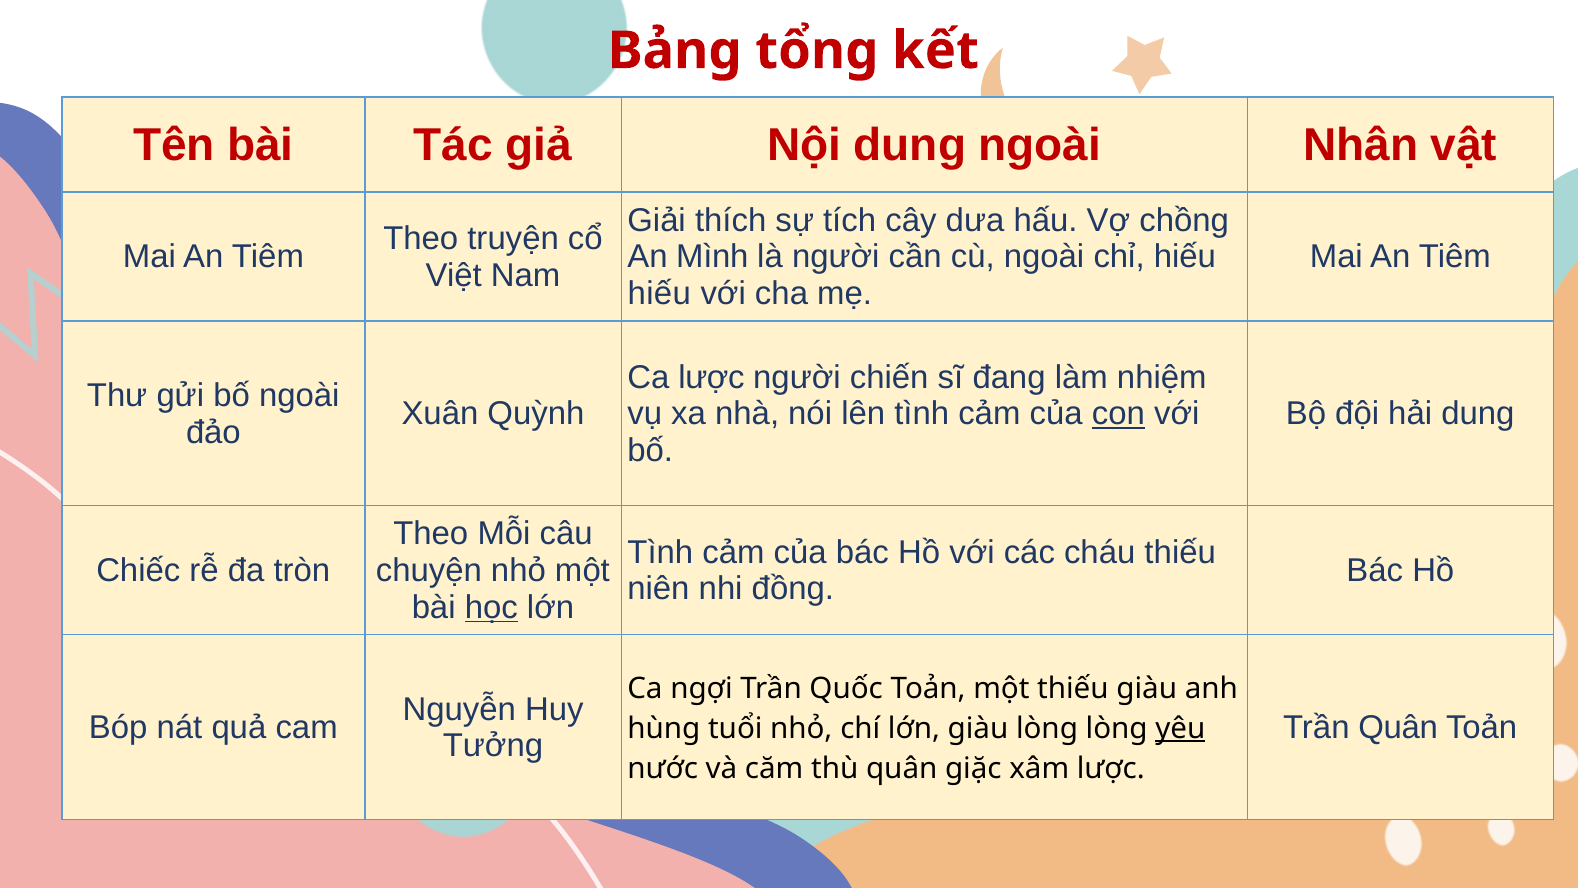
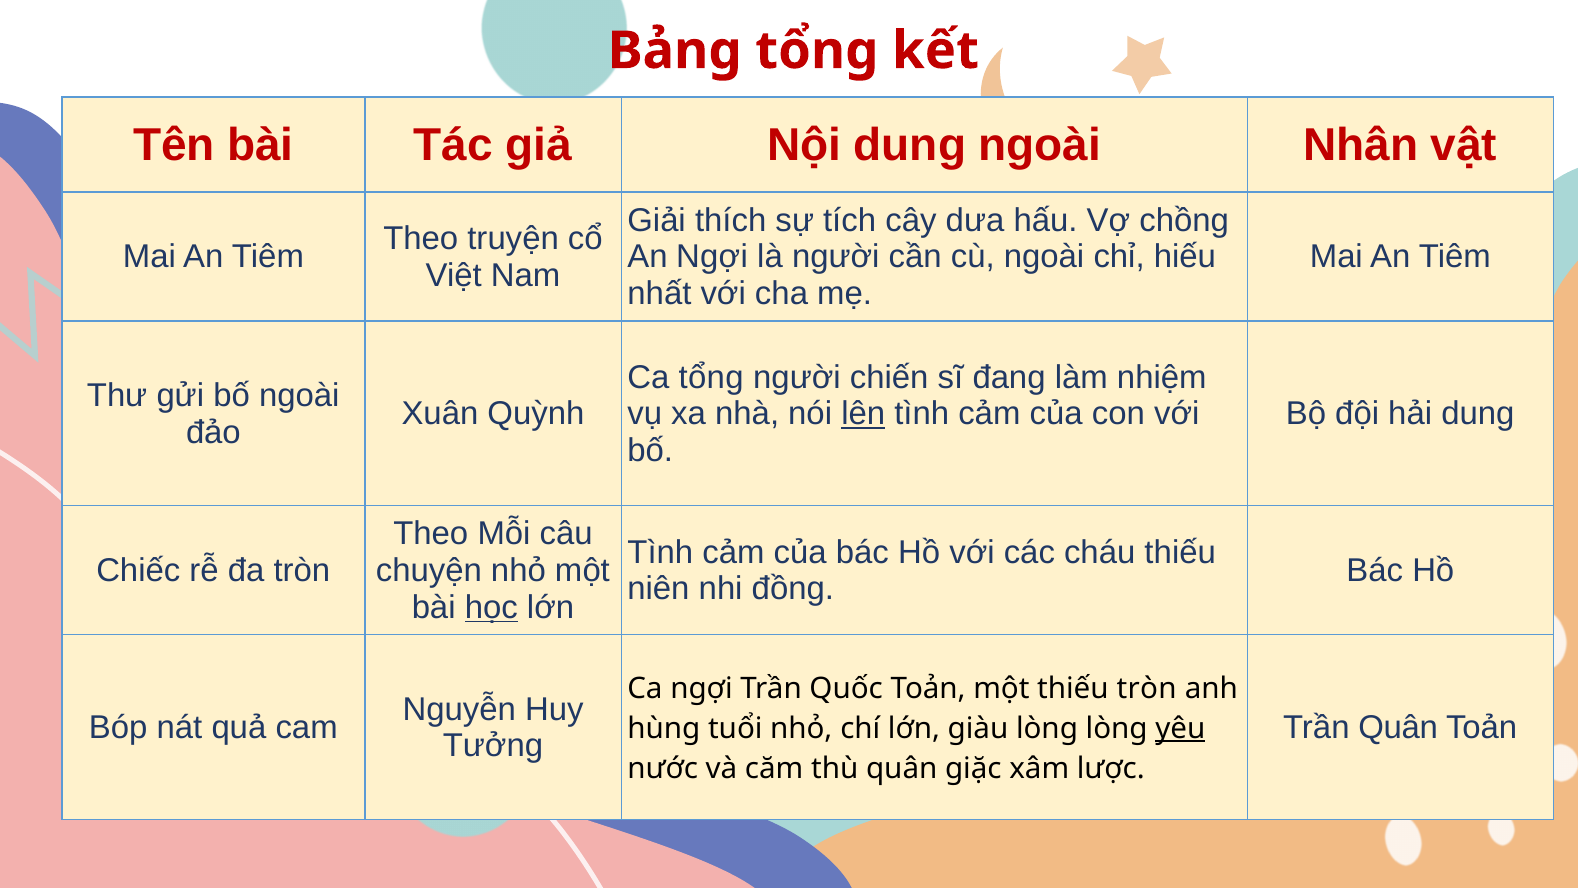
An Mình: Mình -> Ngợi (712, 257)
hiếu: hiếu -> nhất (659, 294)
Ca lược: lược -> tổng (711, 377)
lên underline: none -> present (863, 414)
con underline: present -> none (1118, 414)
thiếu giàu: giàu -> tròn (1147, 688)
